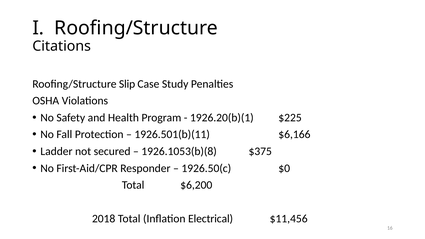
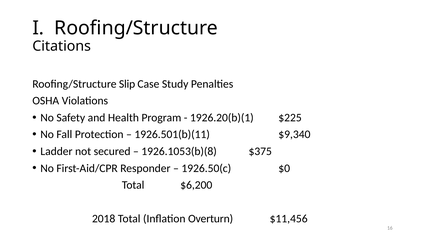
$6,166: $6,166 -> $9,340 (294, 135)
Electrical: Electrical -> Overturn (211, 219)
